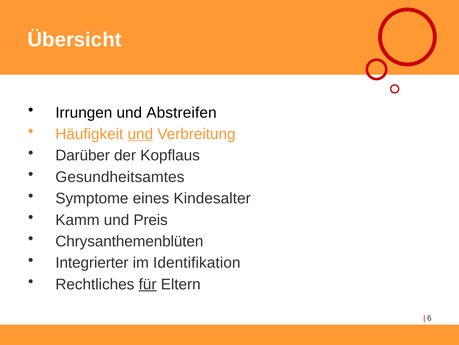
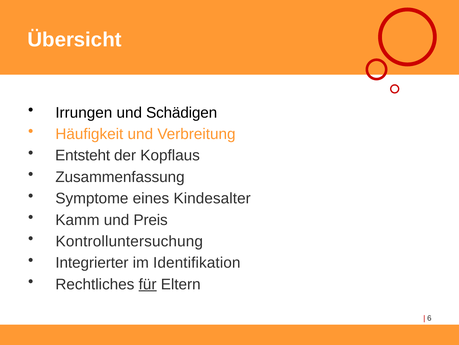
Abstreifen: Abstreifen -> Schädigen (182, 112)
und underline: present -> none (140, 134)
Darüber: Darüber -> Entsteht (83, 155)
Gesundheitsamtes: Gesundheitsamtes -> Zusammenfassung (120, 177)
Chrysanthemenblüten: Chrysanthemenblüten -> Kontrolluntersuchung (129, 241)
